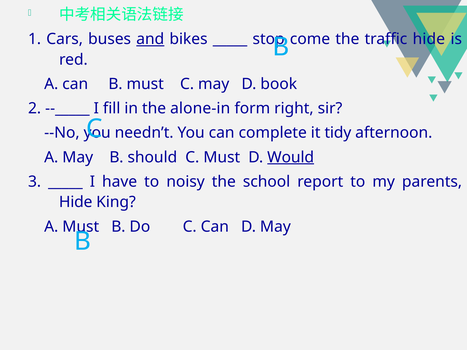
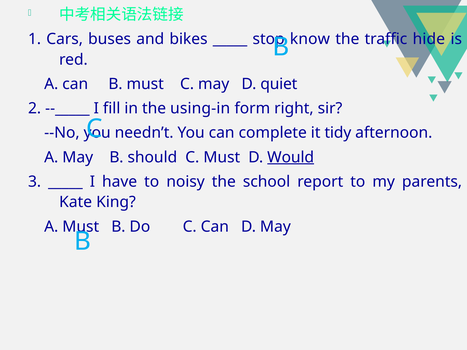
and underline: present -> none (150, 39)
come: come -> know (310, 39)
book: book -> quiet (279, 84)
alone-in: alone-in -> using-in (200, 108)
Hide: Hide -> Kate (76, 202)
